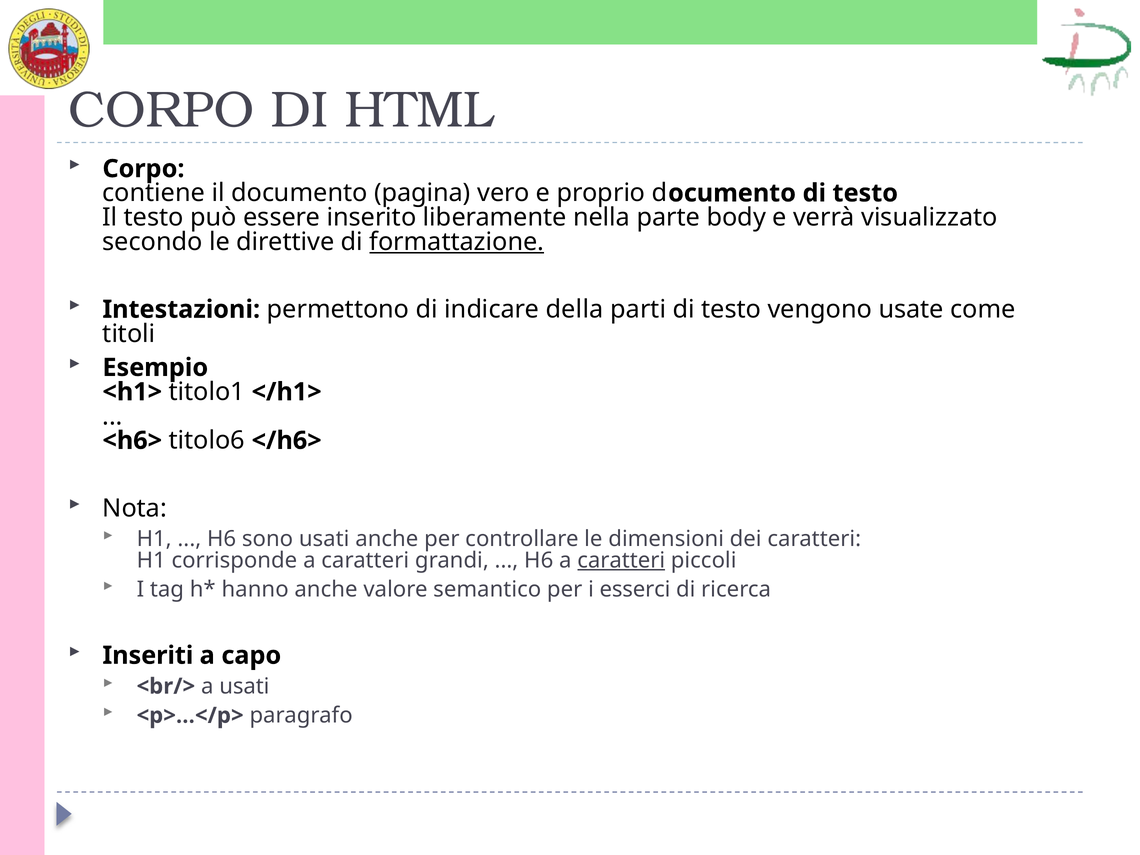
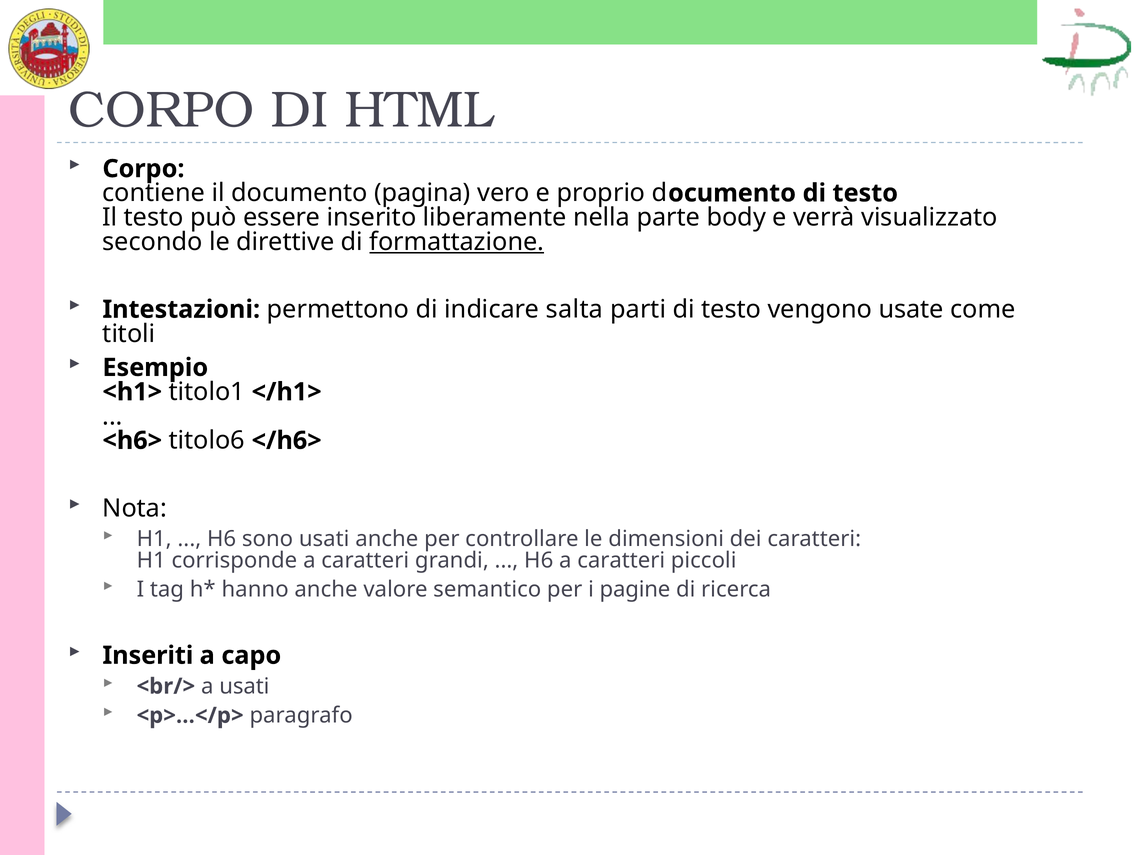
della: della -> salta (575, 309)
caratteri underline: present -> none (621, 560)
esserci: esserci -> pagine (635, 590)
